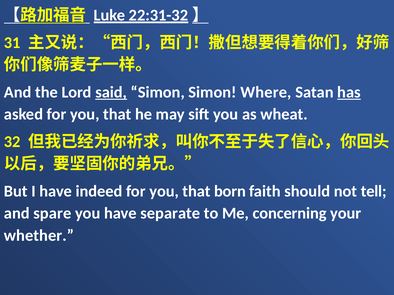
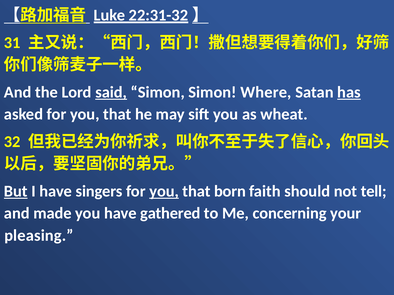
But underline: none -> present (16, 192)
indeed: indeed -> singers (99, 192)
you underline: none -> present (164, 192)
spare: spare -> made (52, 214)
separate: separate -> gathered (170, 214)
whether: whether -> pleasing (39, 236)
